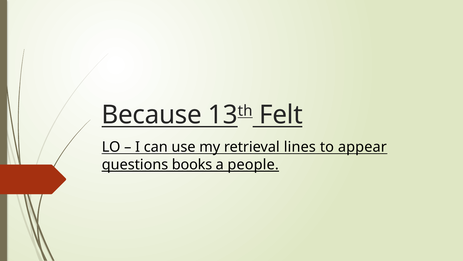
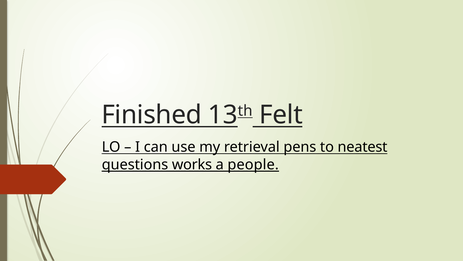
Because: Because -> Finished (152, 115)
lines: lines -> pens (300, 147)
appear: appear -> neatest (363, 147)
books: books -> works (192, 164)
